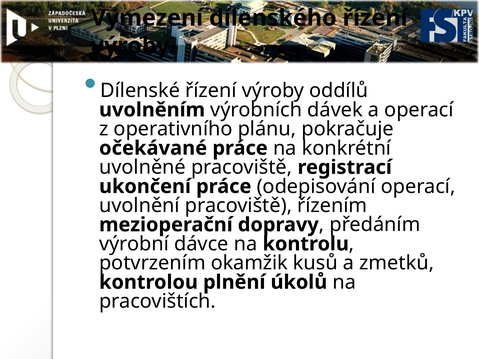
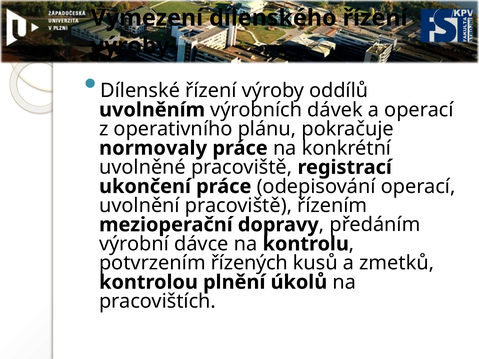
očekávané: očekávané -> normovaly (153, 148)
okamžik: okamžik -> řízených (249, 263)
